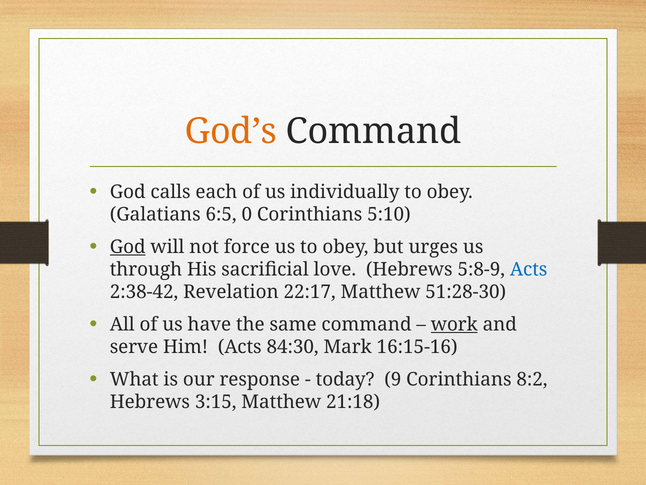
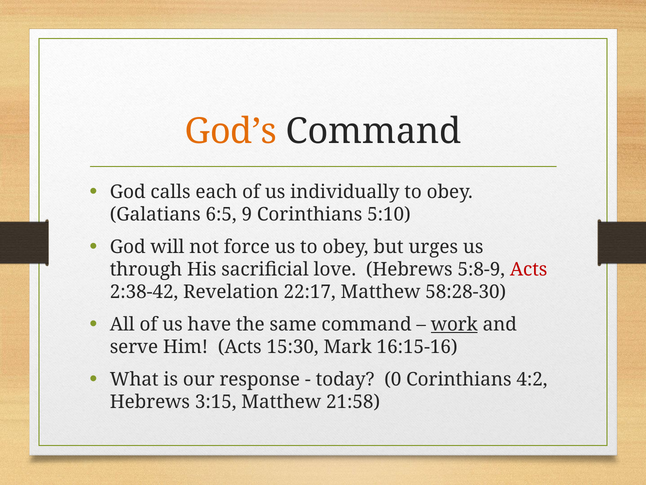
0: 0 -> 9 (247, 214)
God underline: present -> none (128, 247)
Acts colour: blue -> red (529, 269)
51:28-30: 51:28-30 -> 58:28-30 (466, 292)
84:30: 84:30 -> 15:30 (293, 347)
9: 9 -> 0 (393, 379)
8:2: 8:2 -> 4:2 (532, 379)
21:18: 21:18 -> 21:58 (353, 402)
